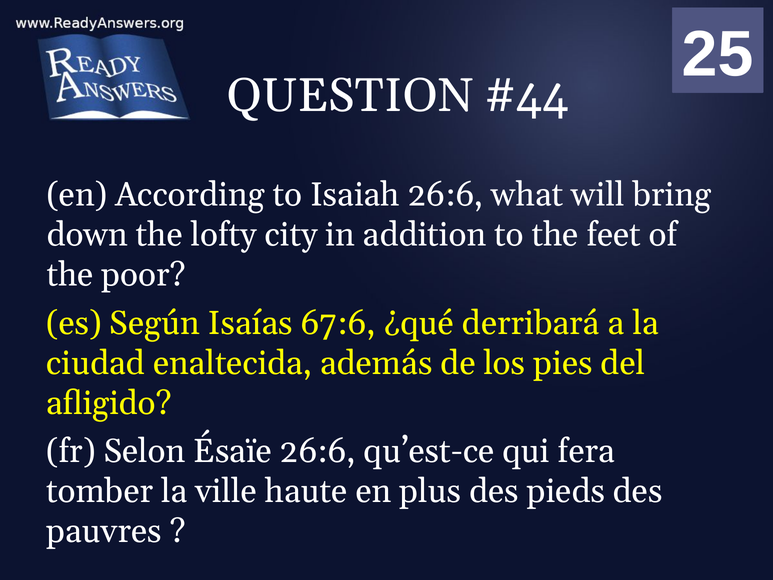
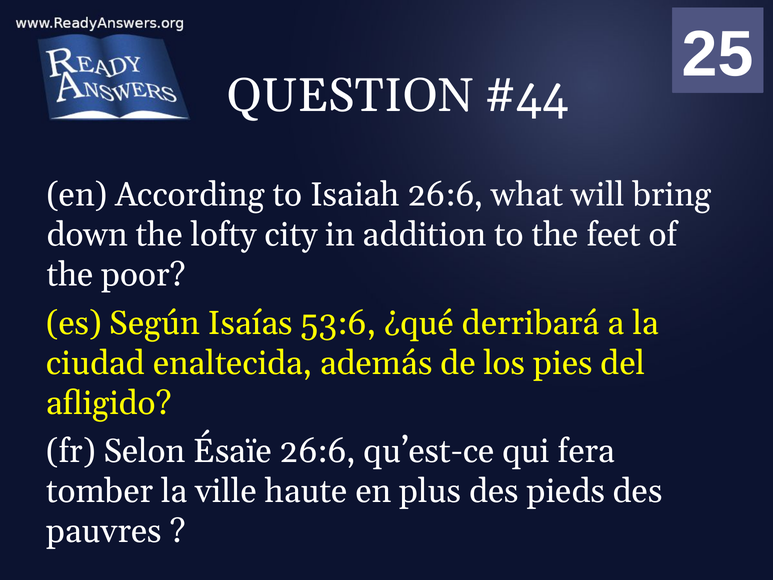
67:6: 67:6 -> 53:6 (338, 323)
